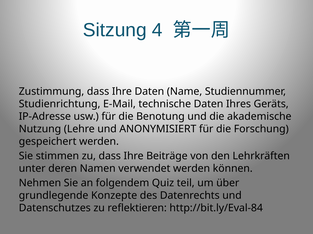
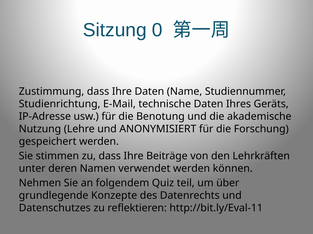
4: 4 -> 0 (157, 30)
http://bit.ly/Eval-84: http://bit.ly/Eval-84 -> http://bit.ly/Eval-11 (216, 209)
